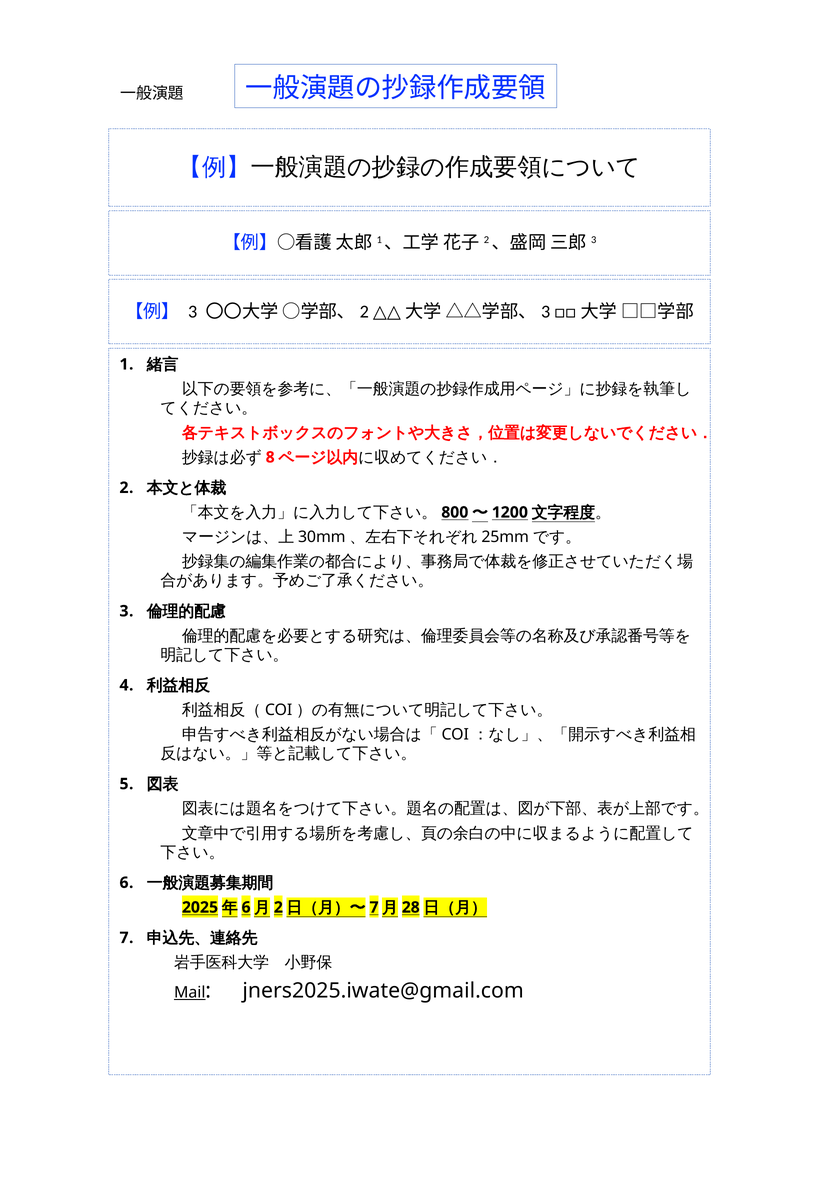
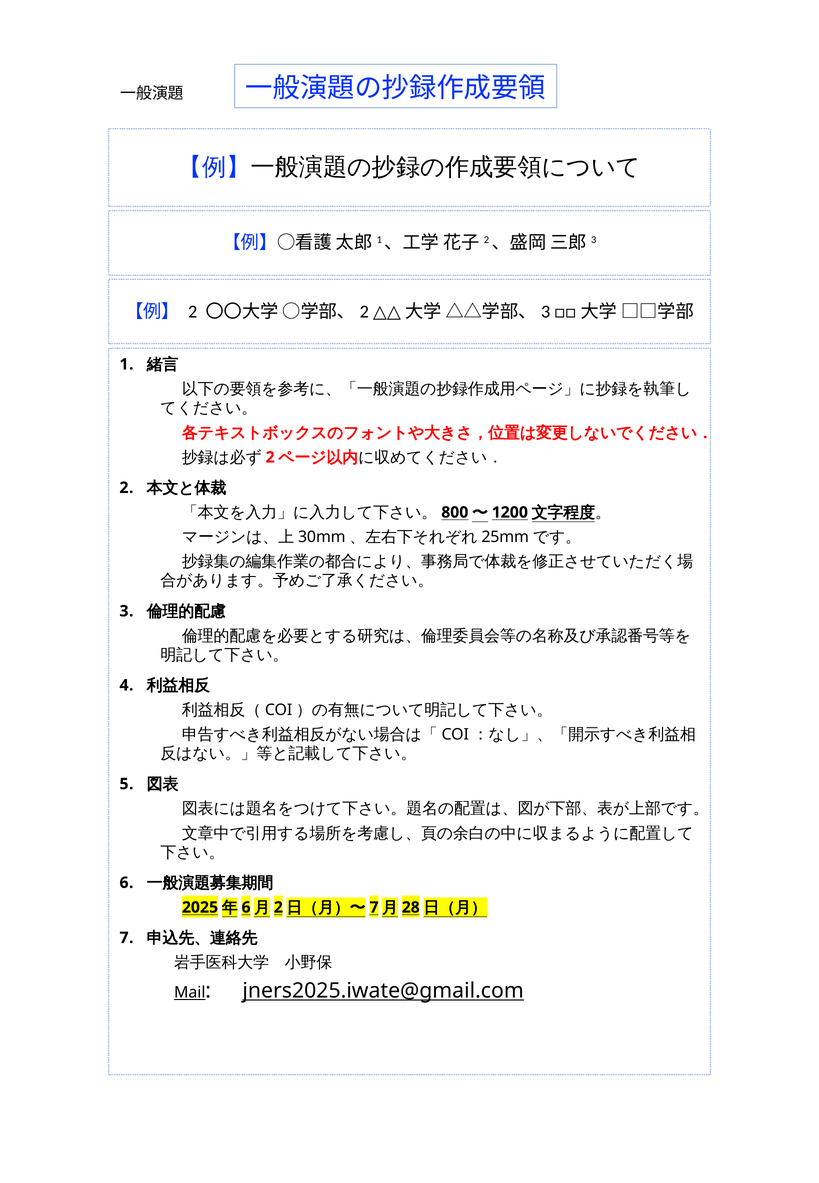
3: 3 -> 2 (193, 312)
8: 8 -> 2 (270, 457)
jners2025.iwate@gmail.com underline: none -> present (383, 991)
